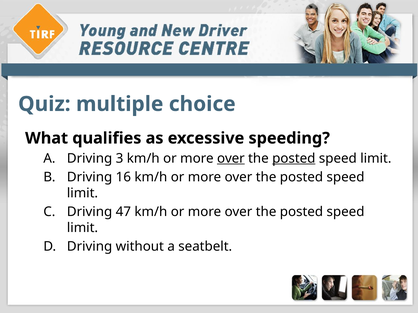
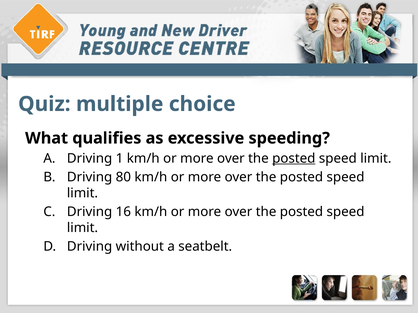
3: 3 -> 1 (120, 159)
over underline: present -> none (231, 159)
16: 16 -> 80 (123, 177)
47: 47 -> 16 (123, 212)
